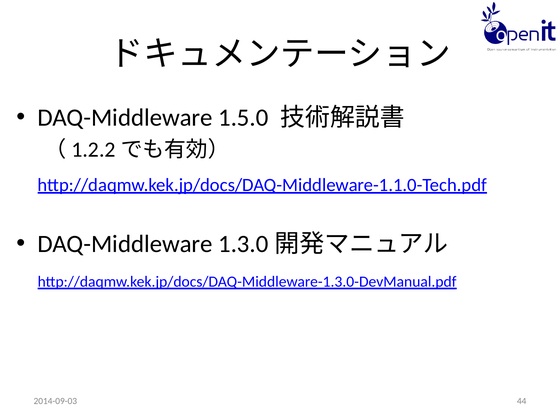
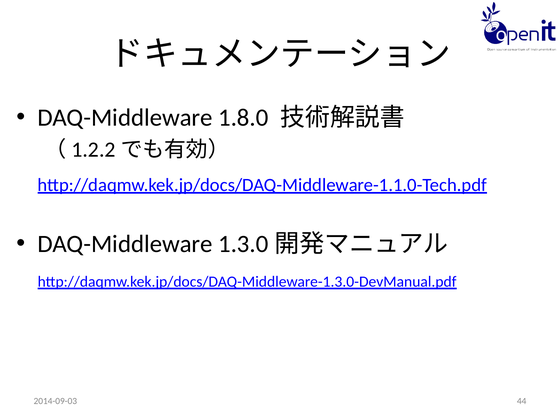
1.5.0: 1.5.0 -> 1.8.0 (243, 117)
